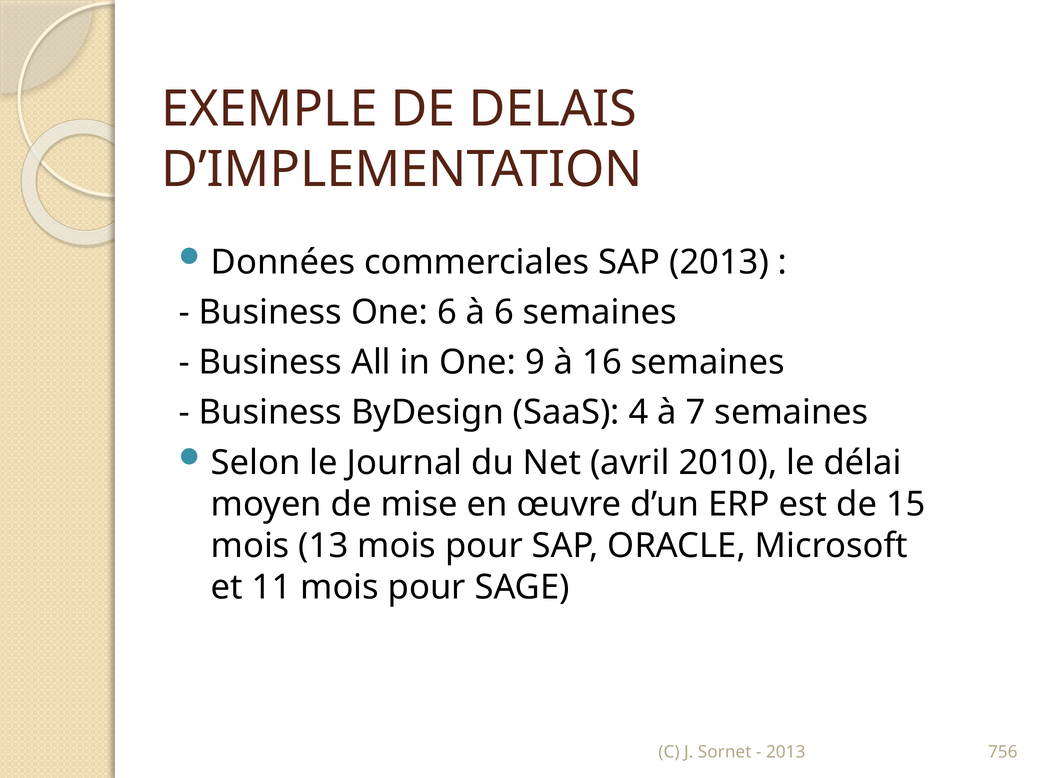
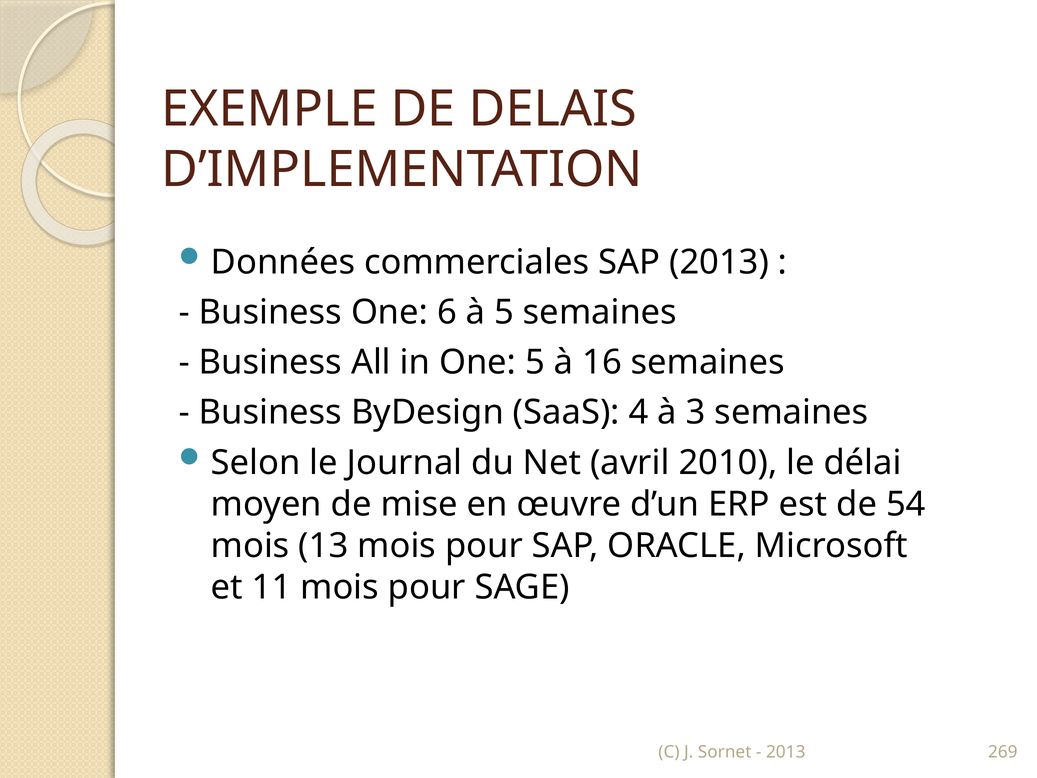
à 6: 6 -> 5 (504, 312)
One 9: 9 -> 5 (535, 362)
7: 7 -> 3 (696, 412)
15: 15 -> 54 (906, 504)
756: 756 -> 269 (1003, 752)
